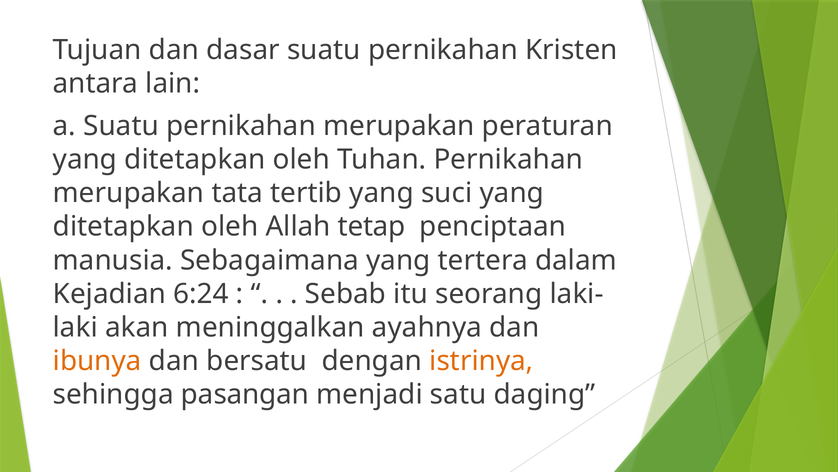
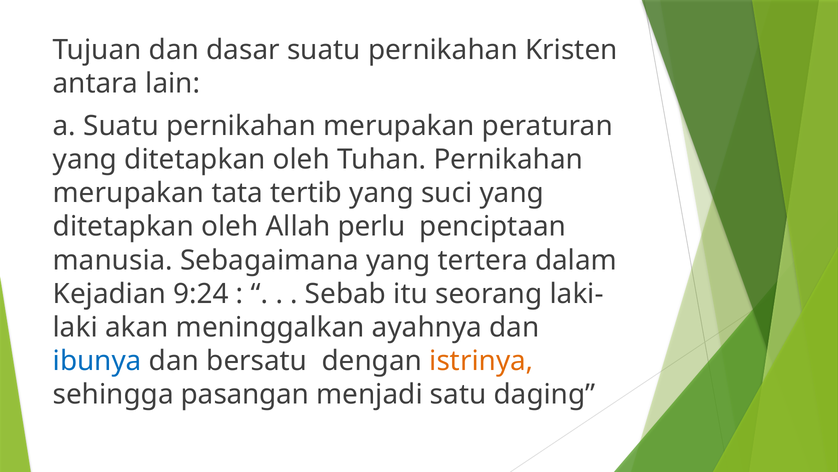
tetap: tetap -> perlu (372, 226)
6:24: 6:24 -> 9:24 (201, 294)
ibunya colour: orange -> blue (97, 361)
